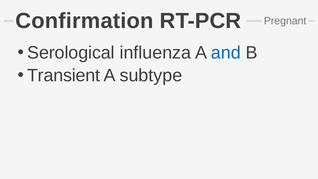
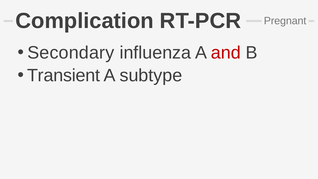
Confirmation: Confirmation -> Complication (85, 21)
Serological: Serological -> Secondary (71, 53)
and colour: blue -> red (226, 53)
